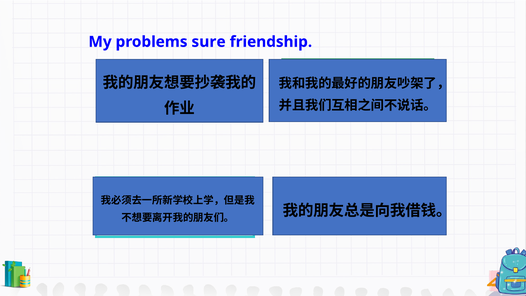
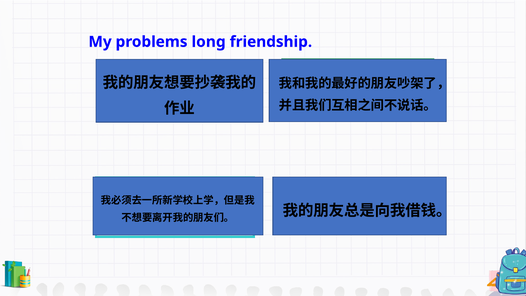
sure: sure -> long (209, 42)
